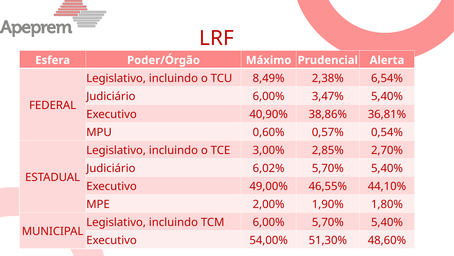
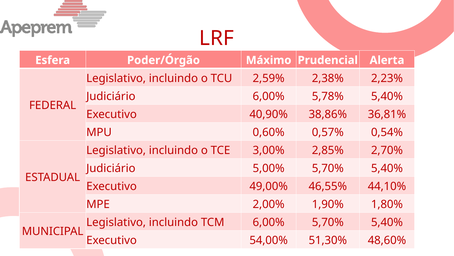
8,49%: 8,49% -> 2,59% (269, 78)
6,54%: 6,54% -> 2,23% (387, 78)
3,47%: 3,47% -> 5,78% (328, 96)
6,02%: 6,02% -> 5,00% (269, 168)
